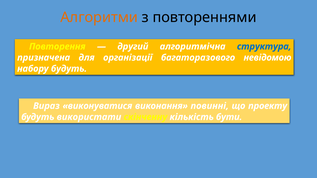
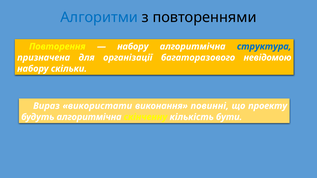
Алгоритми colour: orange -> blue (99, 17)
другий: другий -> набору (133, 47)
набору будуть: будуть -> скільки (69, 69)
виконуватися: виконуватися -> використати (97, 106)
будуть використати: використати -> алгоритмічна (89, 117)
